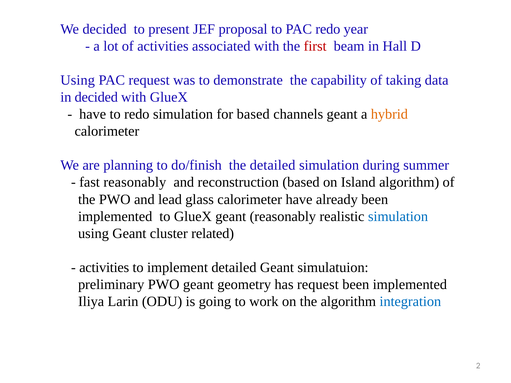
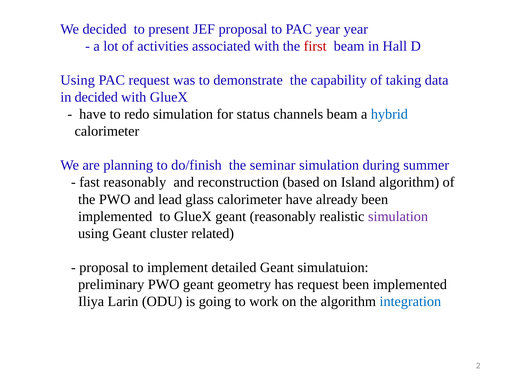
PAC redo: redo -> year (328, 29)
for based: based -> status (253, 114)
channels geant: geant -> beam (342, 114)
hybrid colour: orange -> blue (389, 114)
the detailed: detailed -> seminar (273, 165)
simulation colour: blue -> purple (398, 216)
activities: activities -> proposal (104, 268)
